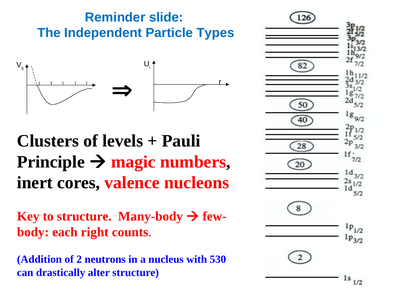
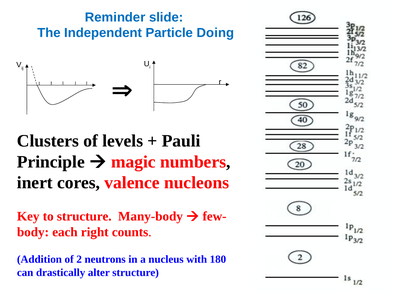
Types: Types -> Doing (215, 33)
530: 530 -> 180 (218, 260)
